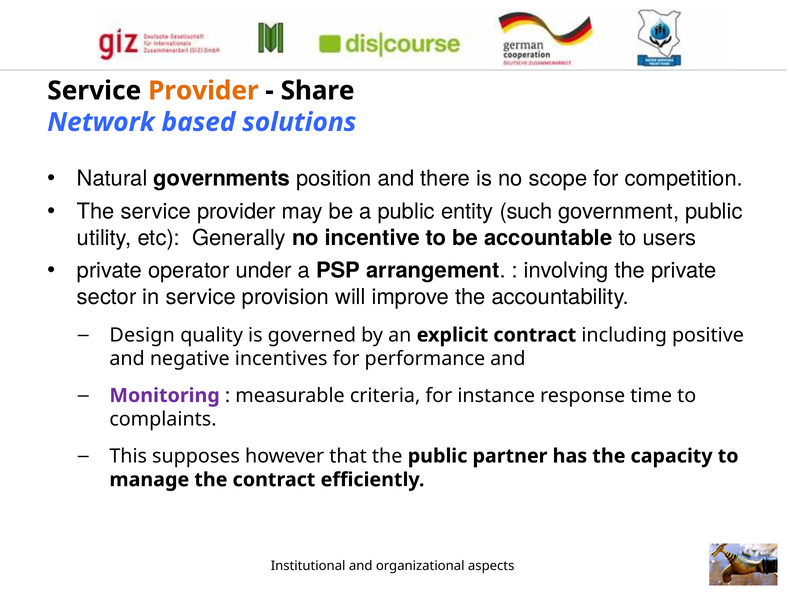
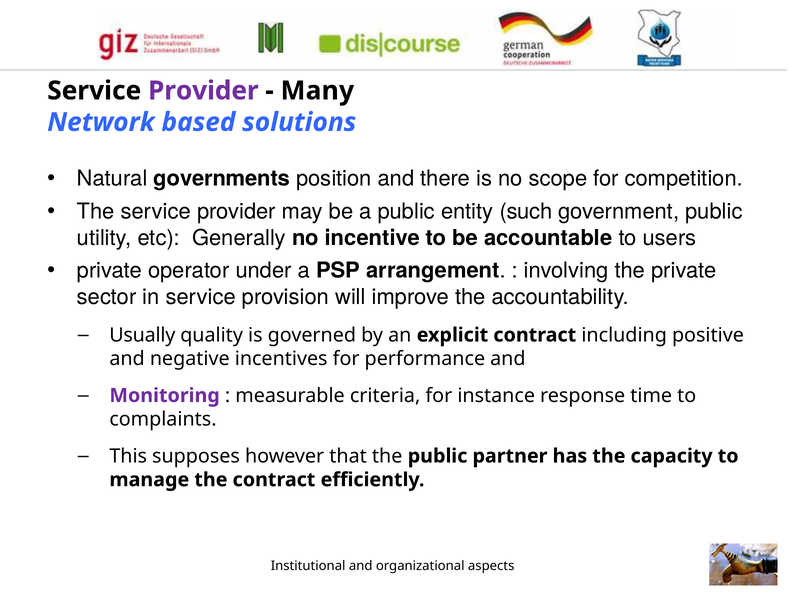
Provider colour: orange -> purple (203, 91)
Share: Share -> Many (317, 91)
Design: Design -> Usually (142, 335)
